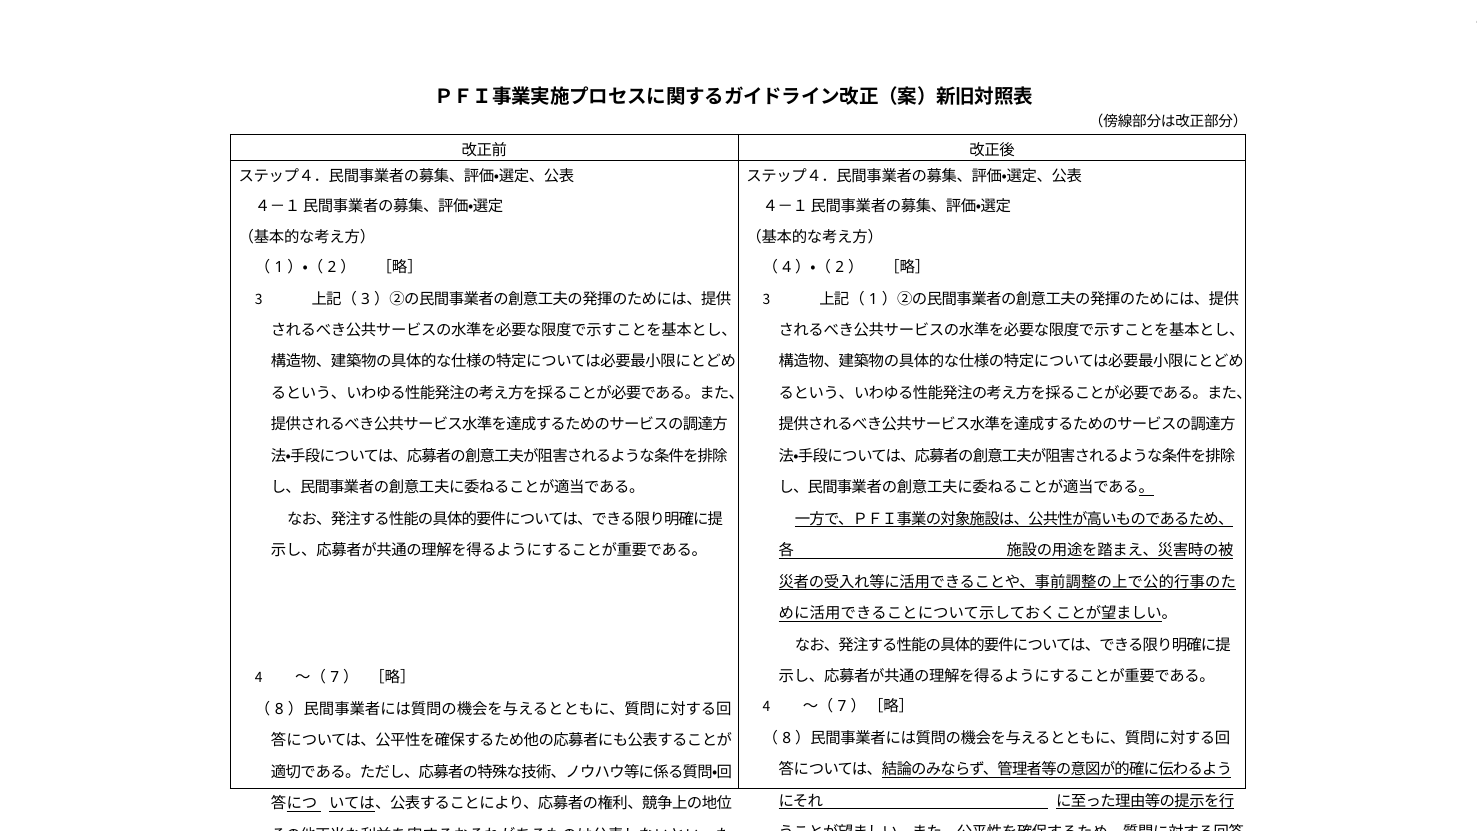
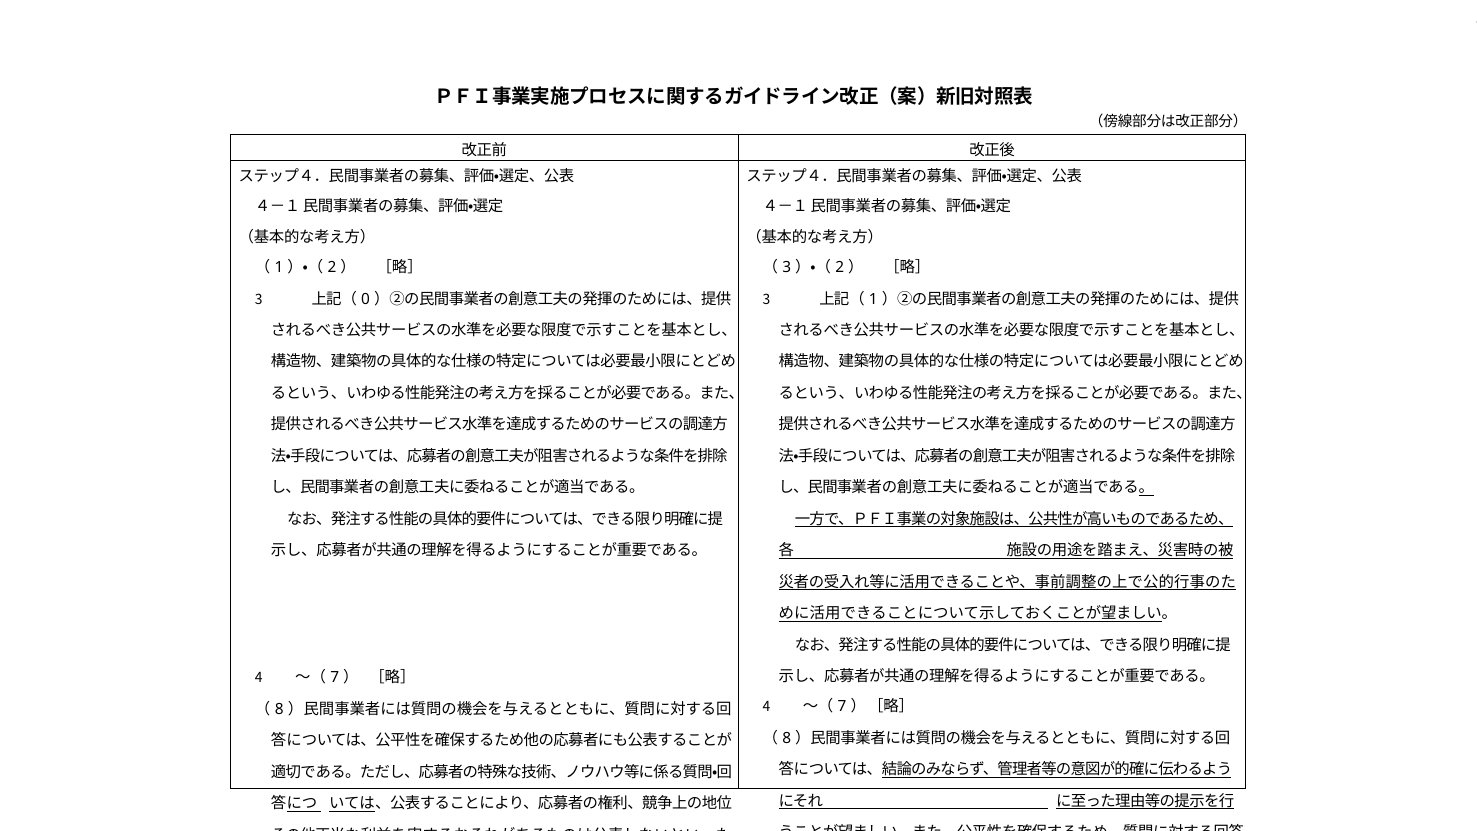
4: 4 -> 3 (787, 267)
3: 3 -> 0 (366, 299)
